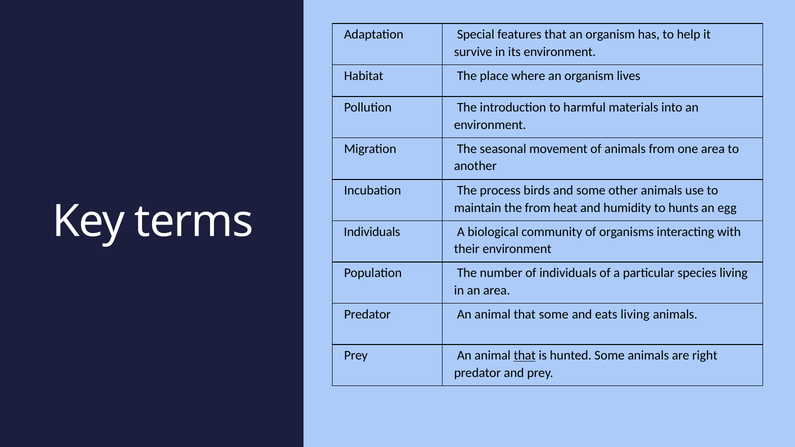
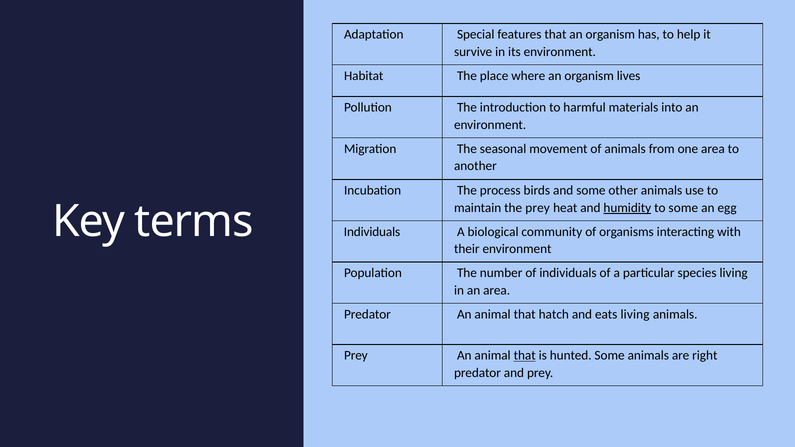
the from: from -> prey (538, 208)
humidity underline: none -> present (627, 208)
to hunts: hunts -> some (683, 208)
that some: some -> hatch (554, 314)
